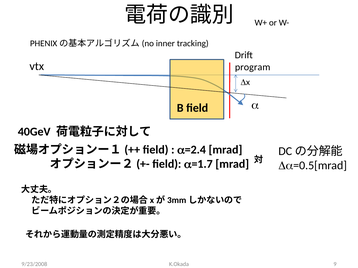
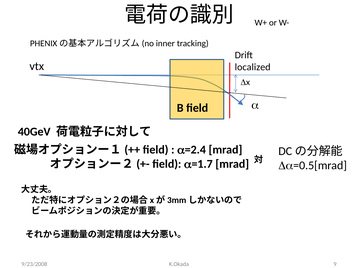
program: program -> localized (253, 67)
